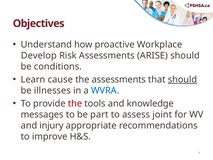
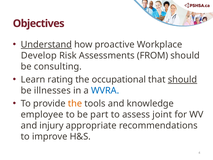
Understand underline: none -> present (46, 44)
ARISE: ARISE -> FROM (153, 55)
conditions: conditions -> consulting (58, 67)
cause: cause -> rating (60, 79)
the assessments: assessments -> occupational (119, 79)
the colour: red -> orange (75, 103)
messages: messages -> employee (42, 114)
